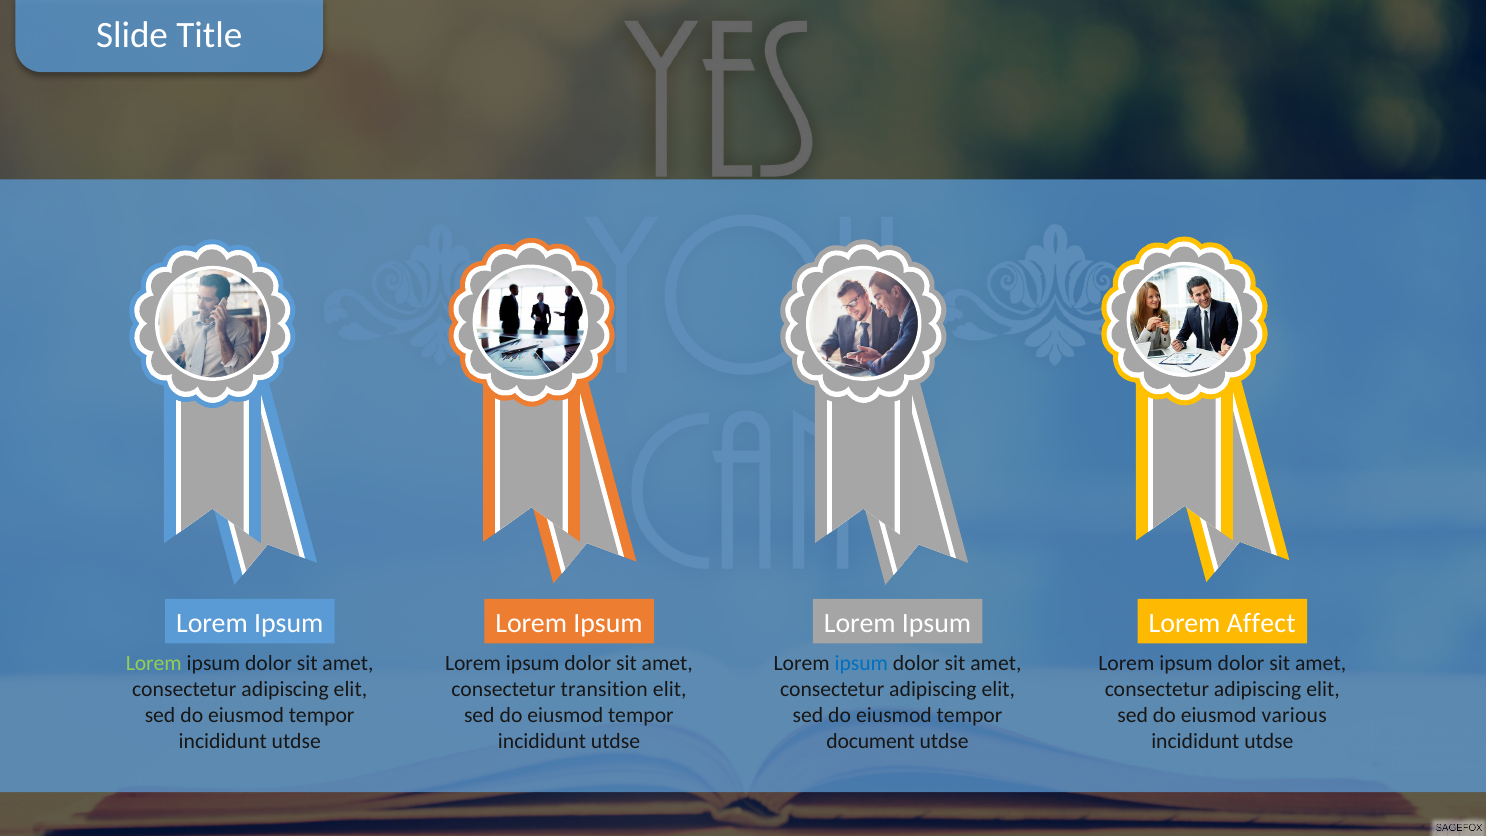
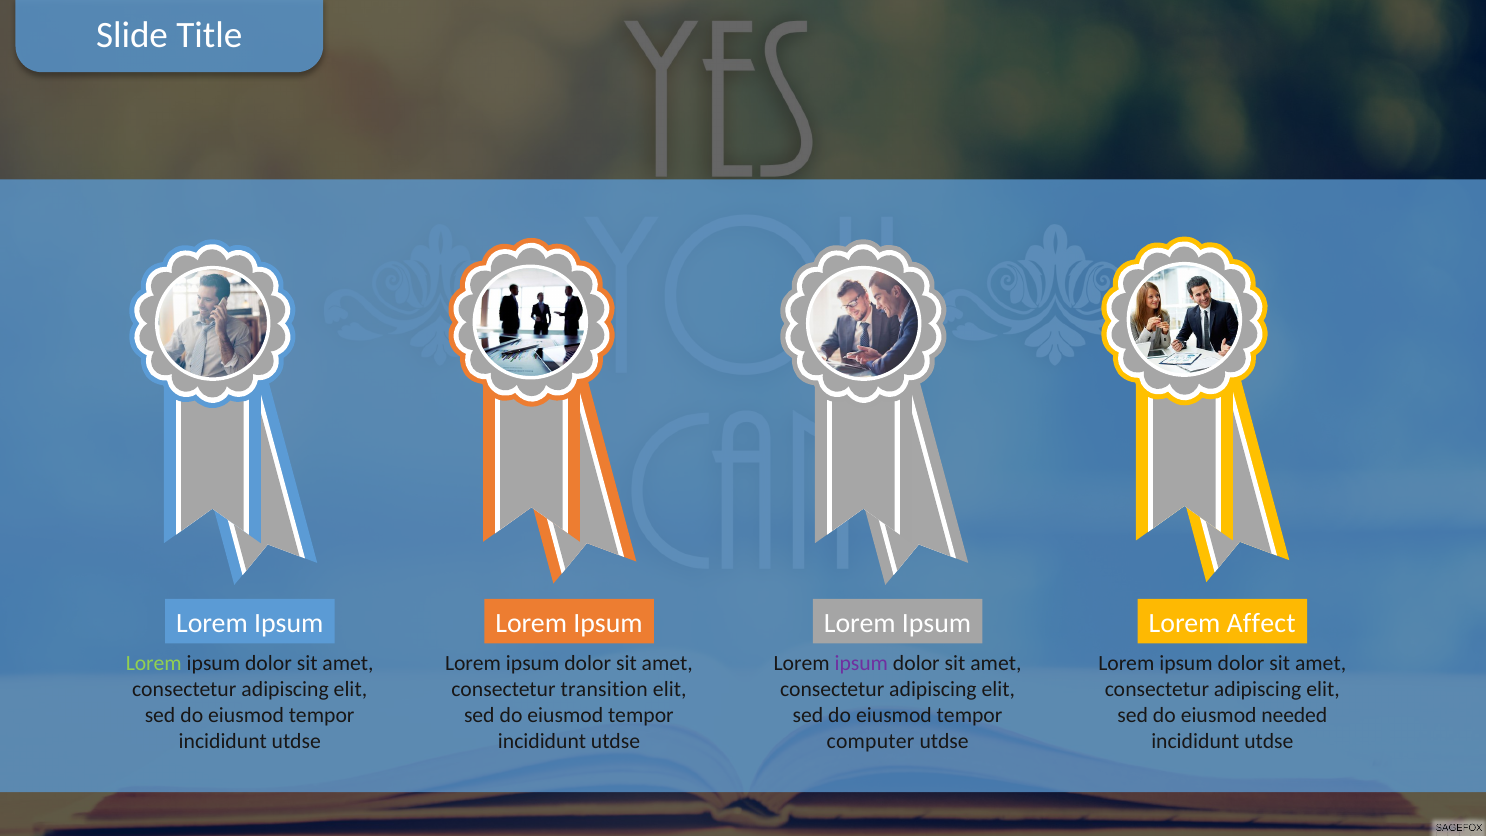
ipsum colour: blue -> purple (861, 663)
various: various -> needed (1294, 715)
document: document -> computer (870, 741)
